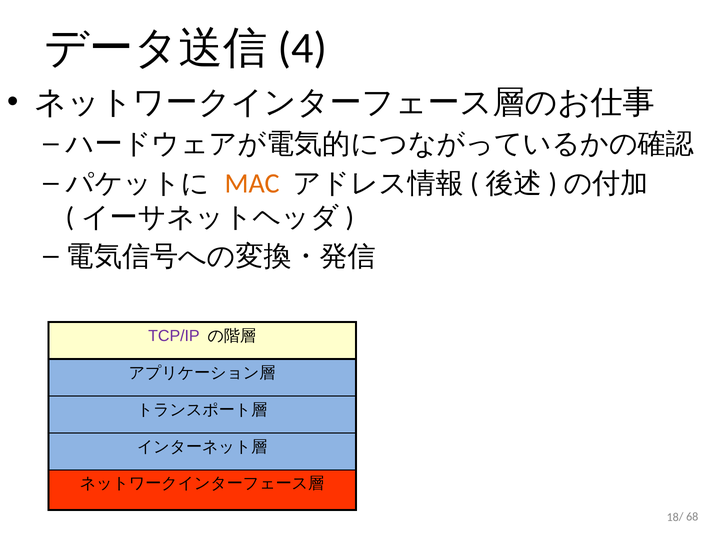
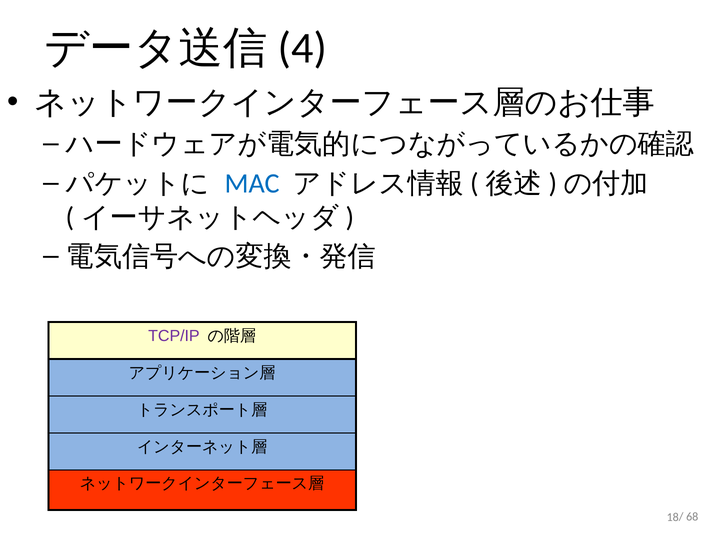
MAC colour: orange -> blue (252, 184)
